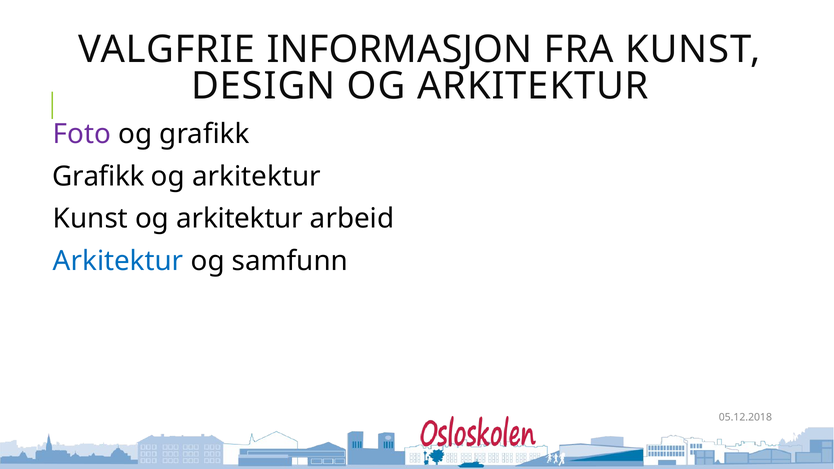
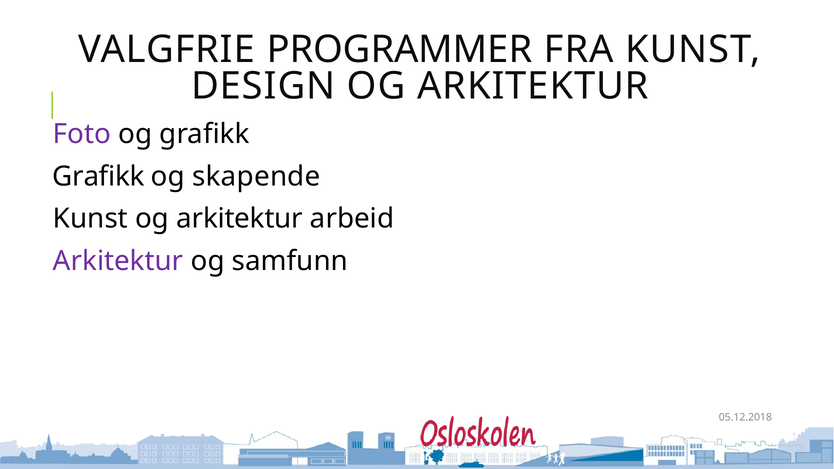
INFORMASJON: INFORMASJON -> PROGRAMMER (399, 50)
arkitektur: arkitektur -> skapende (256, 177)
Arkitektur colour: blue -> purple (118, 261)
